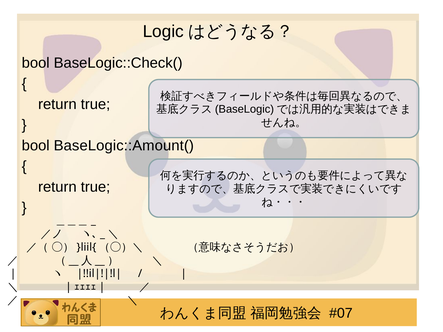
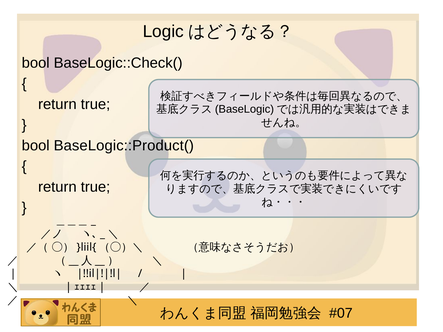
BaseLogic::Amount(: BaseLogic::Amount( -> BaseLogic::Product( (124, 146)
